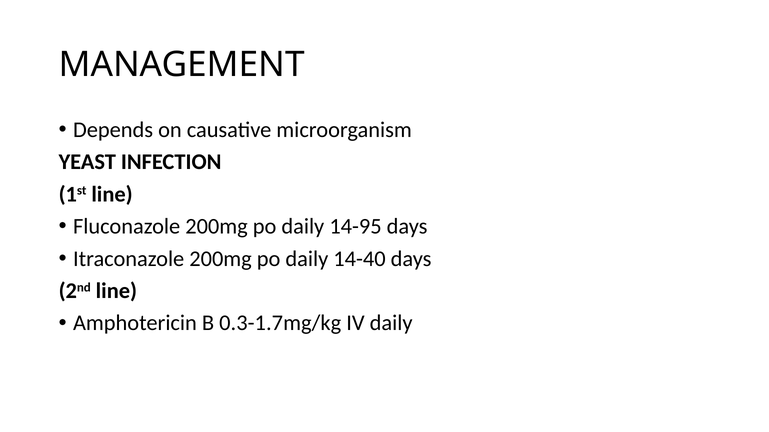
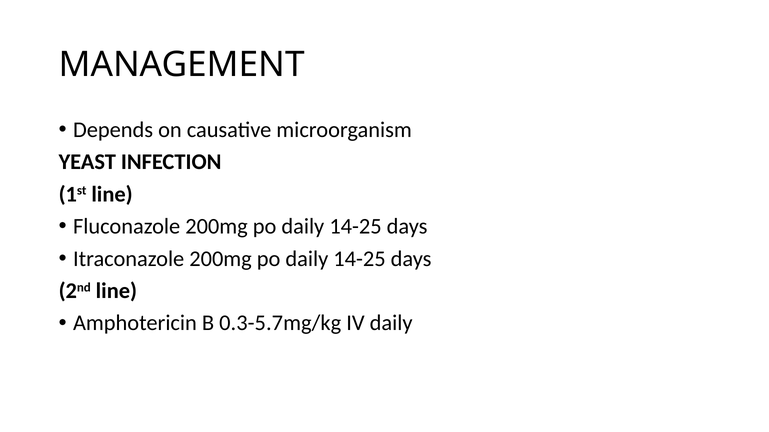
14-95: 14-95 -> 14-25 (356, 227)
14-40: 14-40 -> 14-25 (359, 259)
0.3-1.7mg/kg: 0.3-1.7mg/kg -> 0.3-5.7mg/kg (280, 323)
